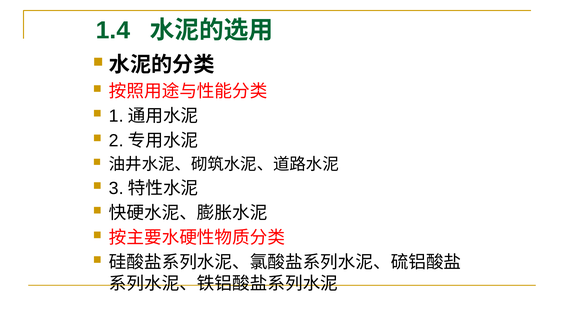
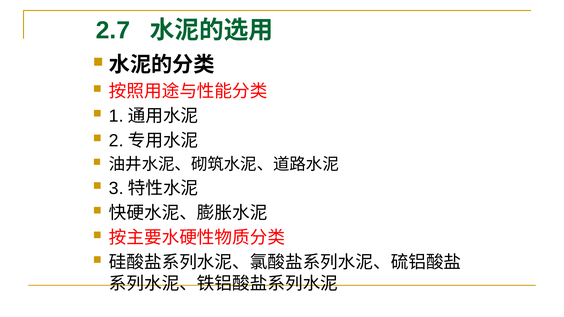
1.4: 1.4 -> 2.7 (113, 30)
